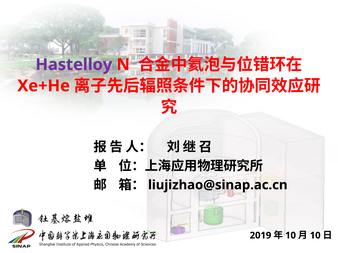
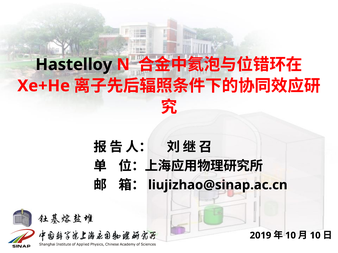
Hastelloy colour: purple -> black (74, 65)
